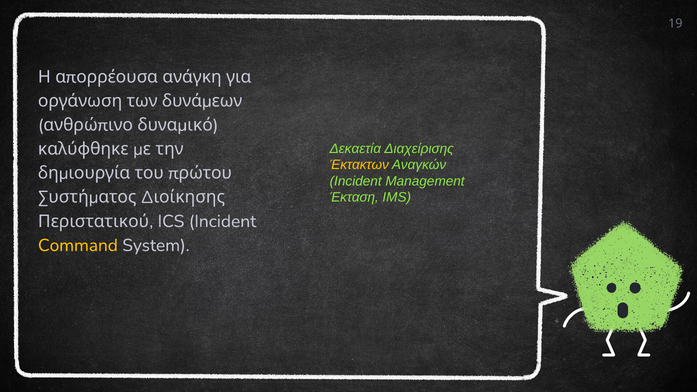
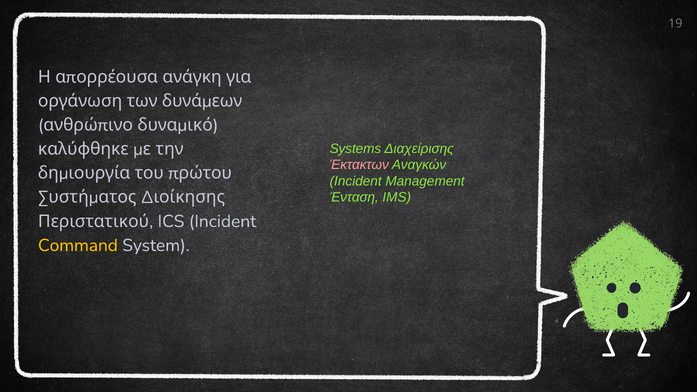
Δεκαετία: Δεκαετία -> Systems (355, 149)
Έκτακτων colour: yellow -> pink (359, 165)
Έκταση: Έκταση -> Ένταση (354, 197)
